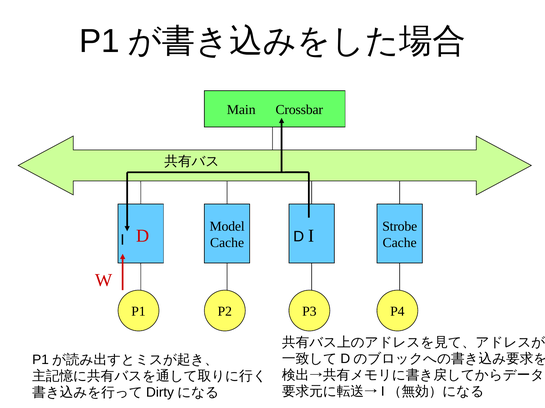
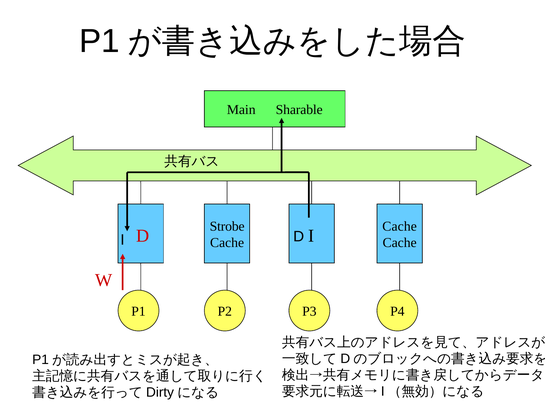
Crossbar: Crossbar -> Sharable (299, 110)
Model: Model -> Strobe (227, 227)
Strobe: Strobe -> Cache (400, 227)
